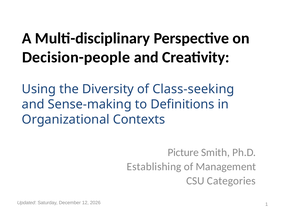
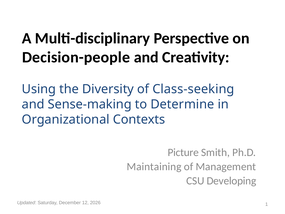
Definitions: Definitions -> Determine (182, 104)
Establishing: Establishing -> Maintaining (154, 166)
Categories: Categories -> Developing (231, 181)
